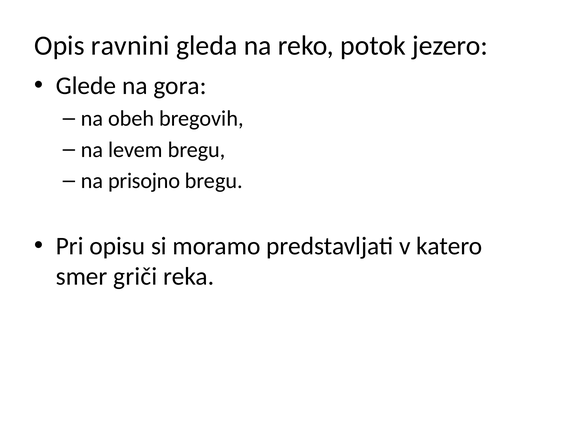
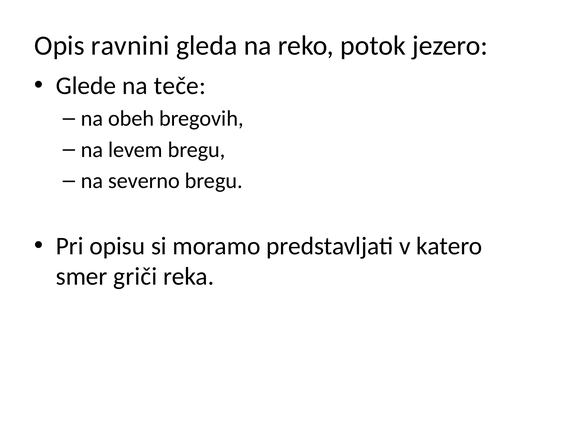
gora: gora -> teče (180, 86)
prisojno: prisojno -> severno (144, 181)
